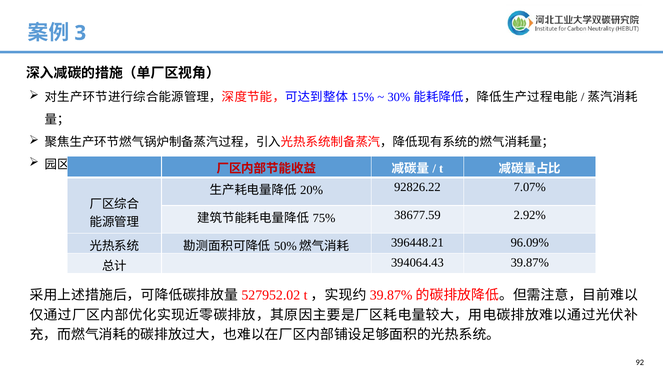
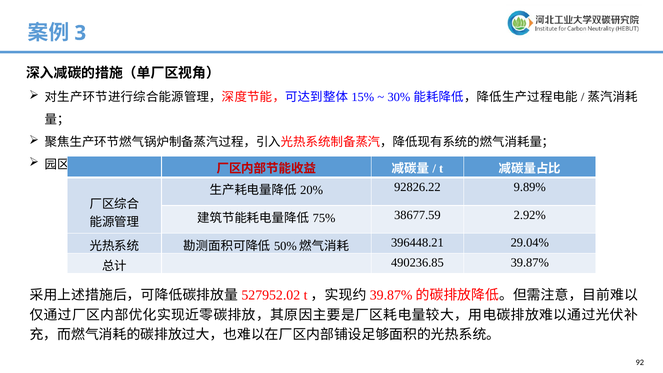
7.07%: 7.07% -> 9.89% (530, 187)
96.09%: 96.09% -> 29.04% (530, 243)
394064.43: 394064.43 -> 490236.85 (417, 263)
